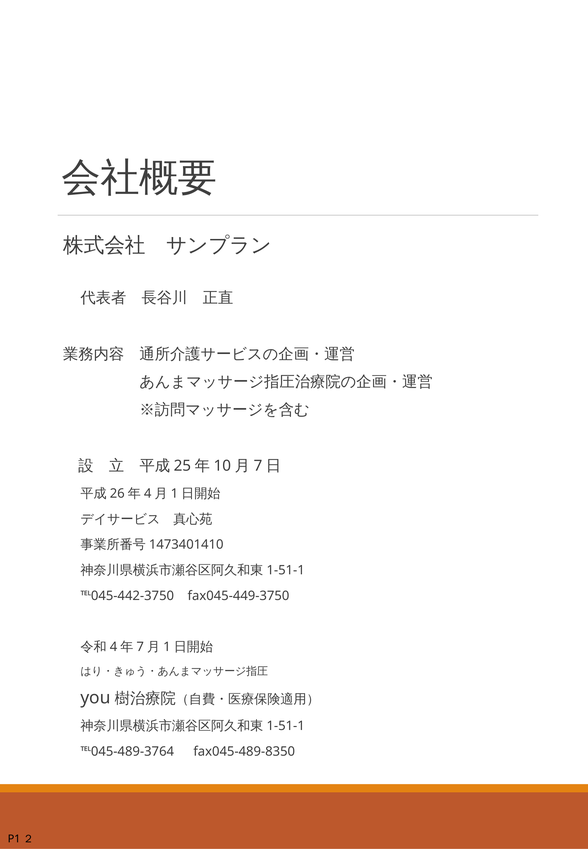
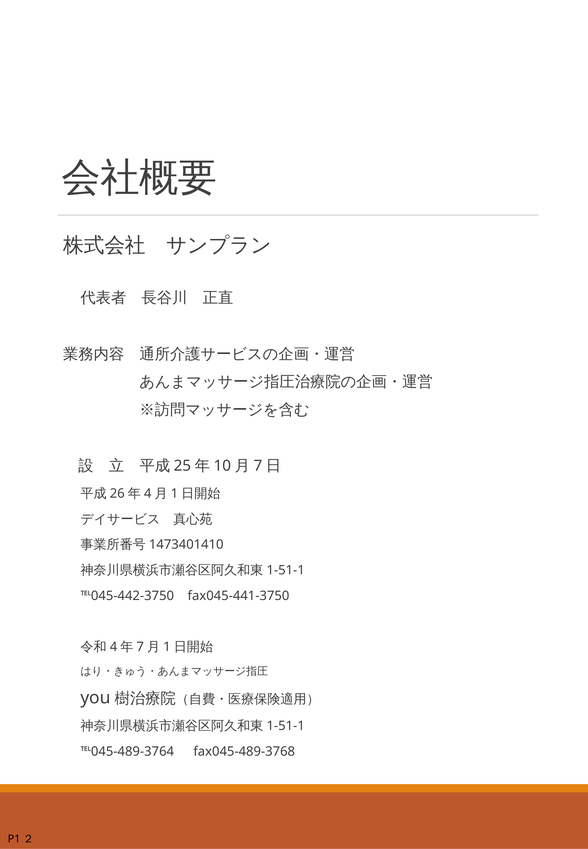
fax045-449-3750: fax045-449-3750 -> fax045-441-3750 (238, 596)
fax045-489-8350: fax045-489-8350 -> fax045-489-3768 (244, 752)
